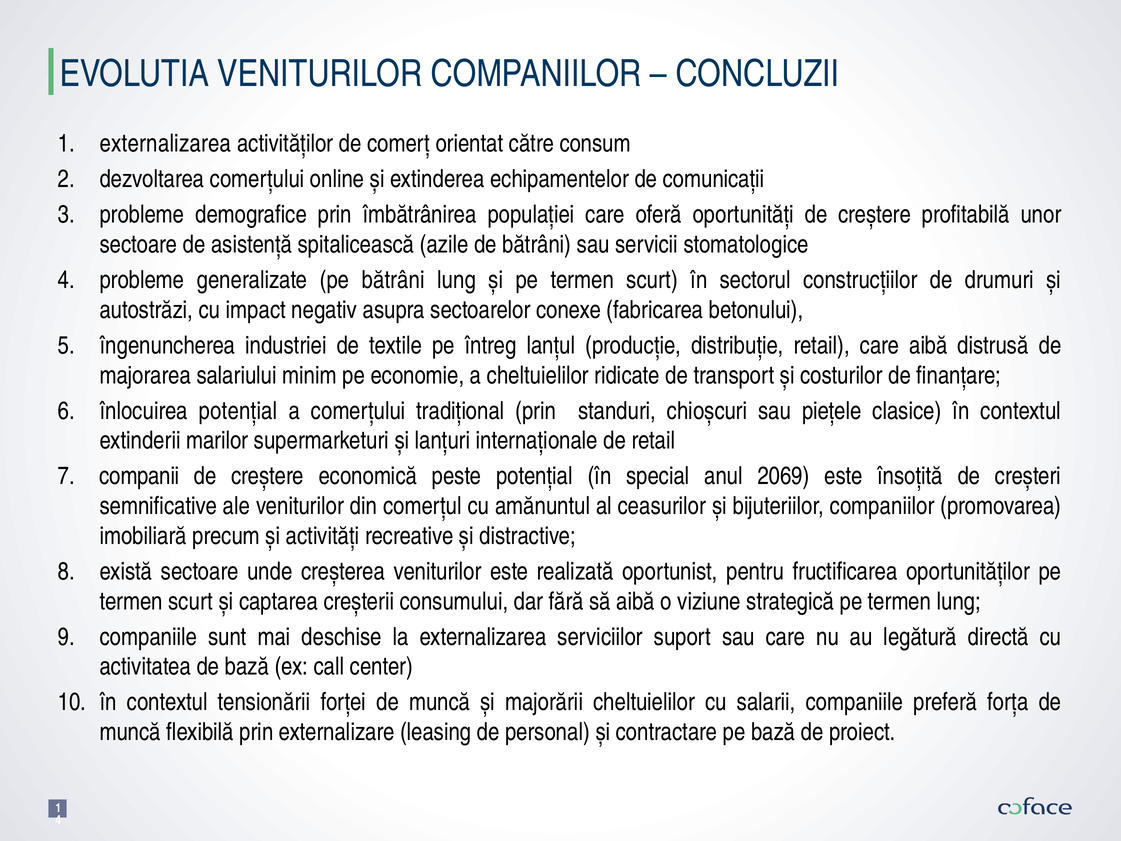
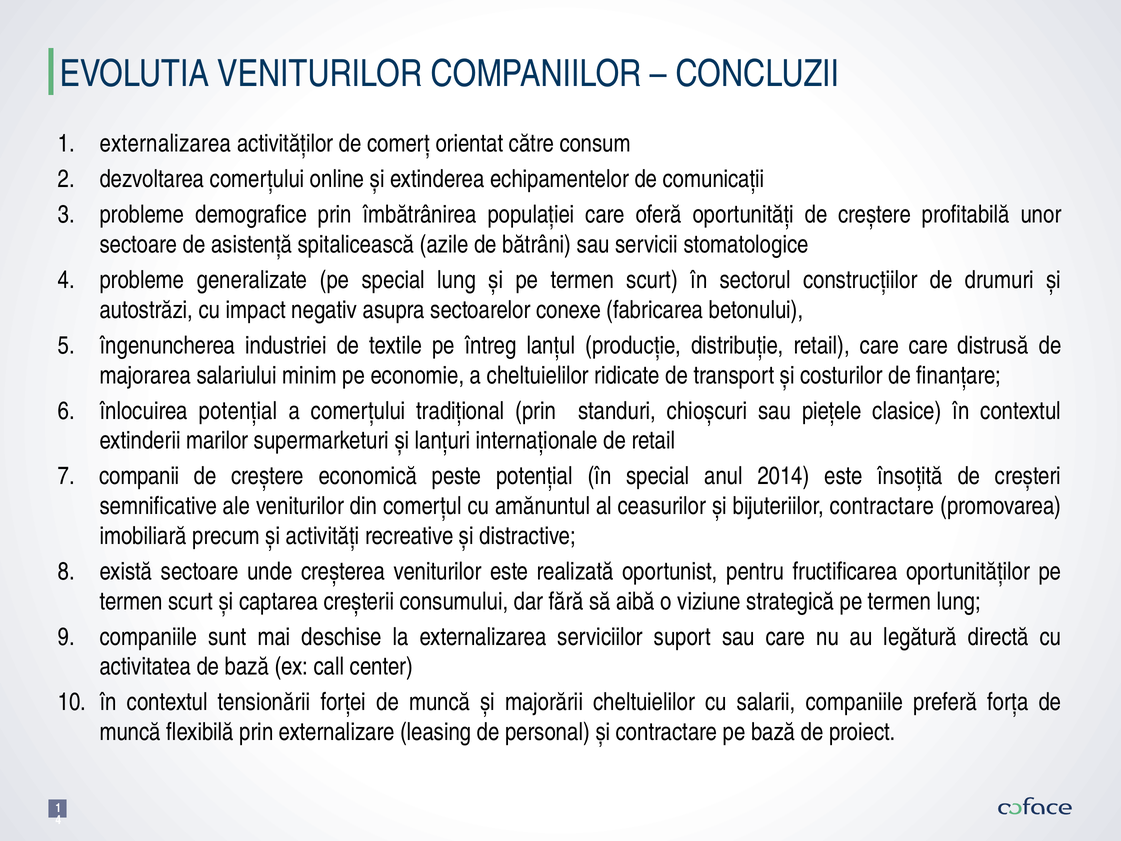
pe bătrâni: bătrâni -> special (393, 280)
care aibă: aibă -> care (928, 345)
2069: 2069 -> 2014 (784, 476)
bijuteriilor companiilor: companiilor -> contractare (882, 506)
